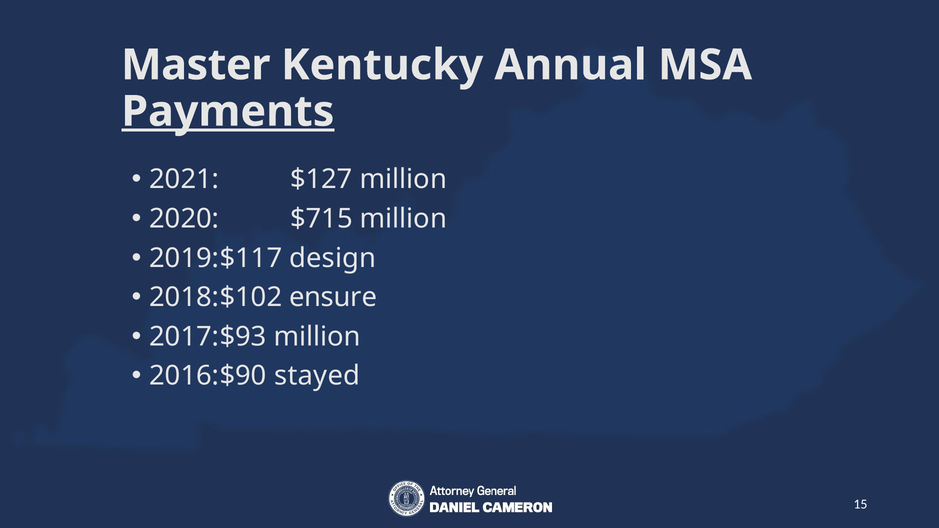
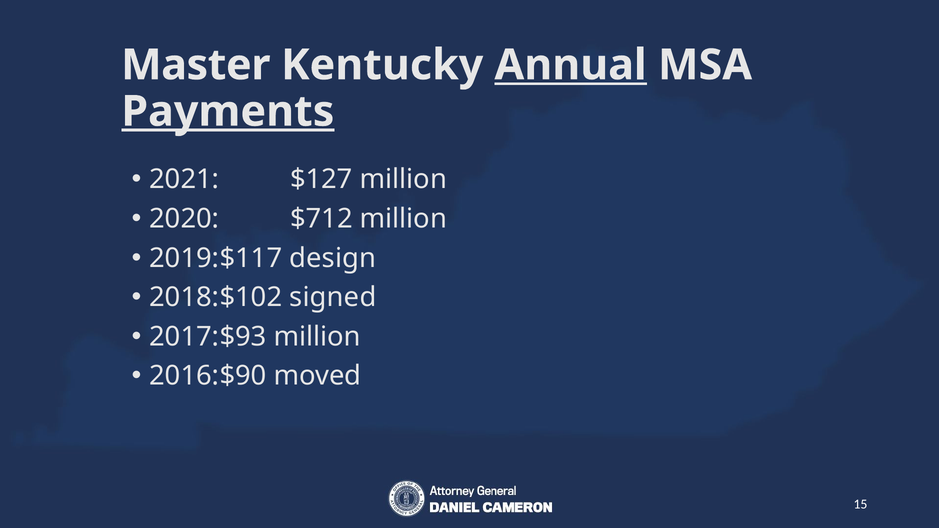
Annual underline: none -> present (571, 65)
$715: $715 -> $712 (321, 219)
ensure: ensure -> signed (333, 297)
stayed: stayed -> moved (317, 376)
